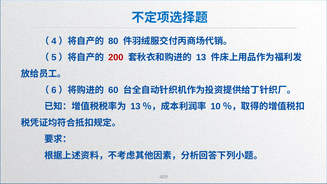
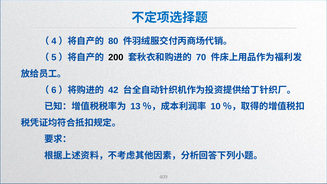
200 colour: red -> black (116, 57)
13: 13 -> 70 (201, 57)
60: 60 -> 42 (113, 90)
